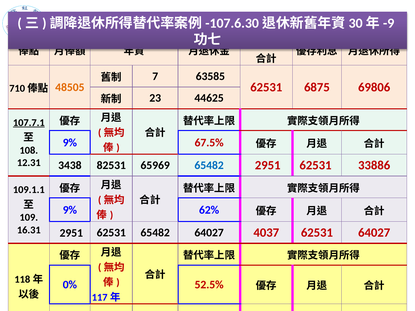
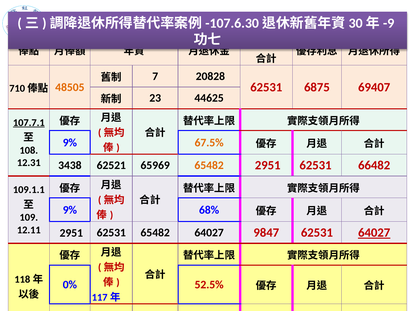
63585: 63585 -> 20828 (210, 76)
69806: 69806 -> 69407 (374, 87)
67.5% colour: red -> orange (209, 143)
82531: 82531 -> 62521 (111, 166)
65482 colour: blue -> orange (209, 166)
33886: 33886 -> 66482 (374, 166)
62%: 62% -> 68% (209, 210)
16.31: 16.31 -> 12.11 (29, 230)
4037: 4037 -> 9847 (266, 233)
64027 underline: none -> present (374, 233)
